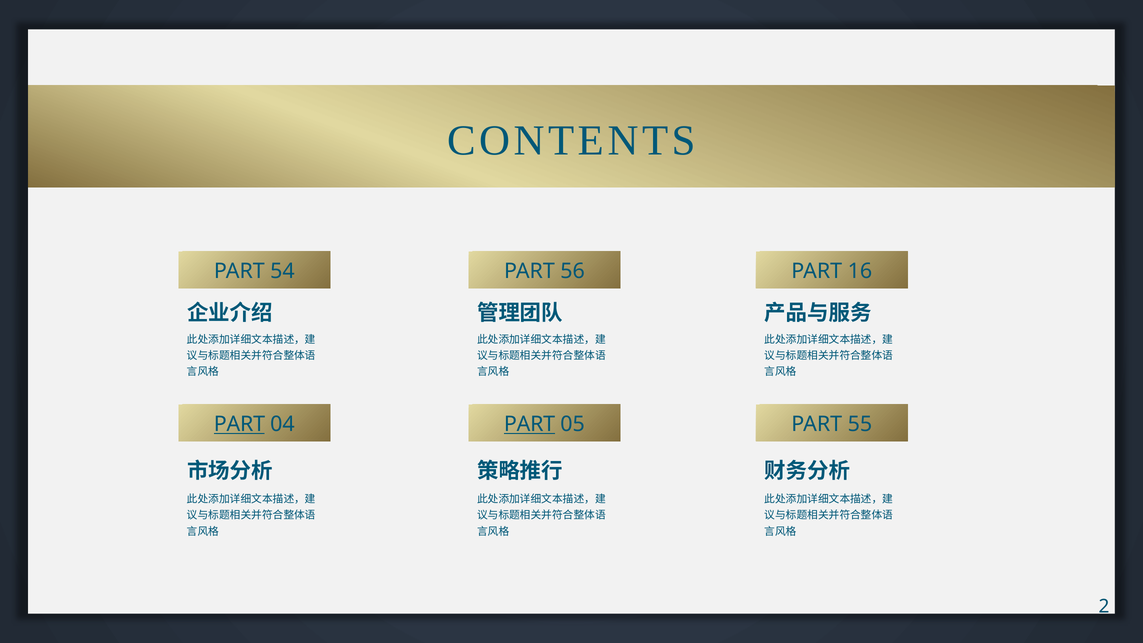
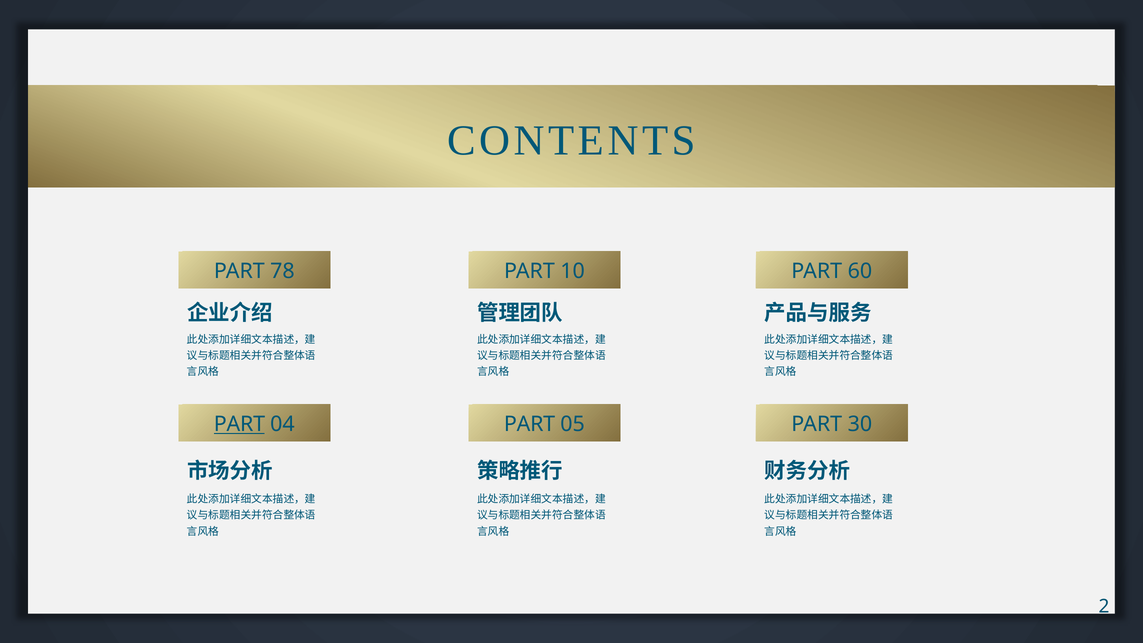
54: 54 -> 78 (282, 271)
56: 56 -> 10 (573, 271)
16: 16 -> 60 (860, 271)
PART underline: present -> none (530, 424)
55: 55 -> 30 (860, 424)
